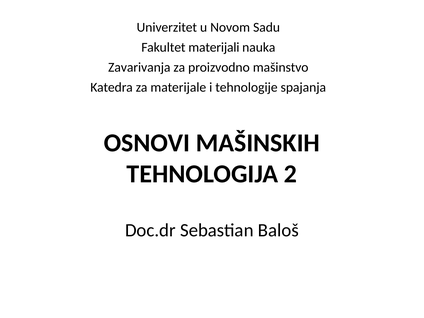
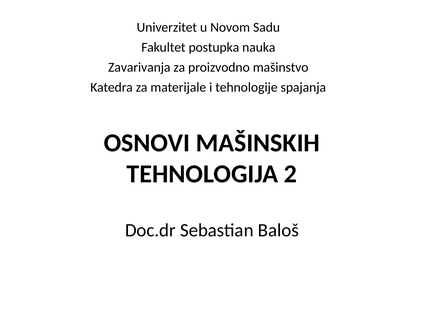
materijali: materijali -> postupka (214, 47)
